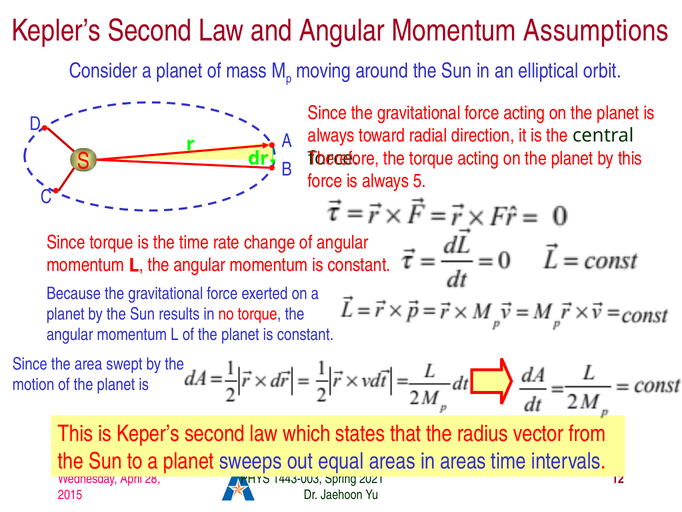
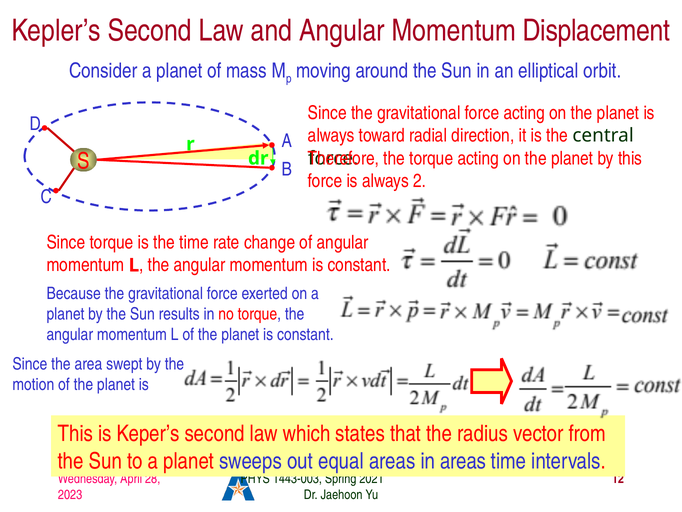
Assumptions: Assumptions -> Displacement (596, 31)
5: 5 -> 2 (420, 181)
2015: 2015 -> 2023 (70, 494)
